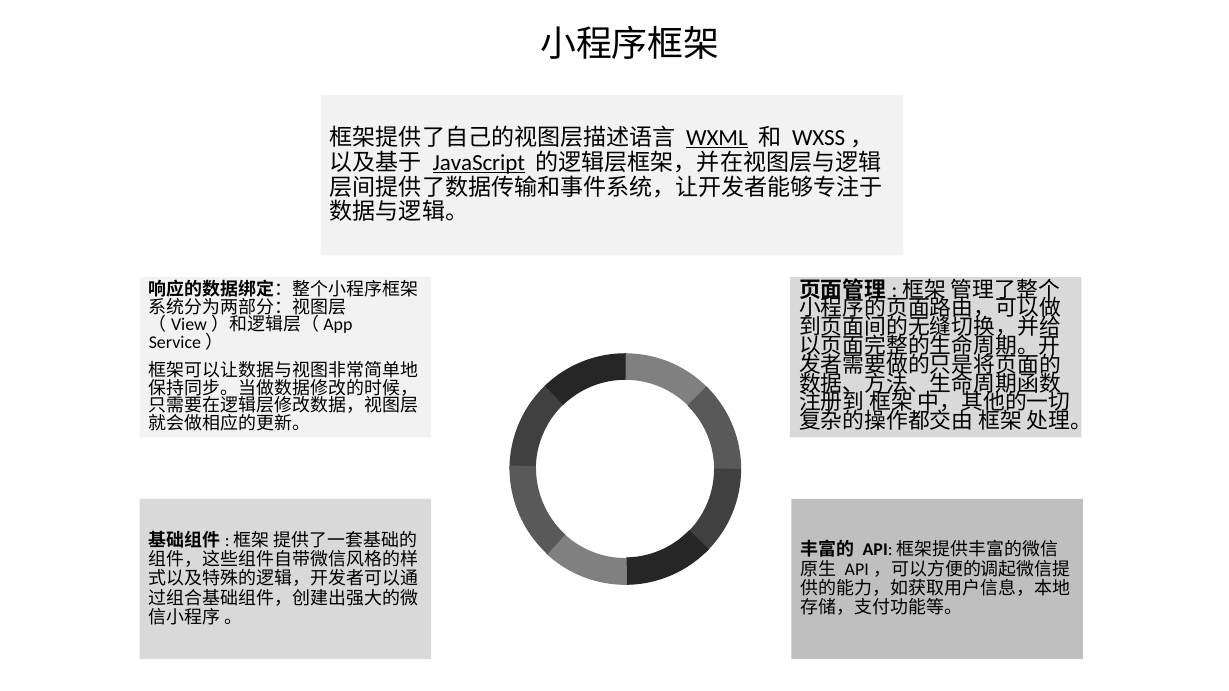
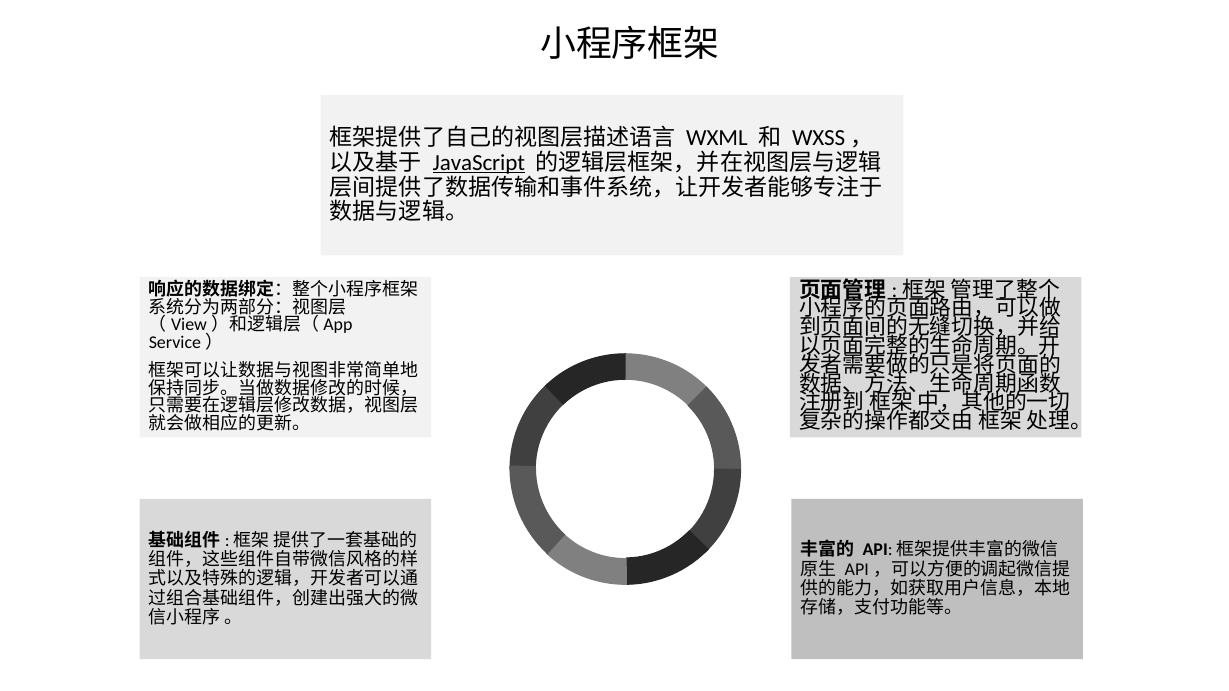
WXML underline: present -> none (717, 138)
